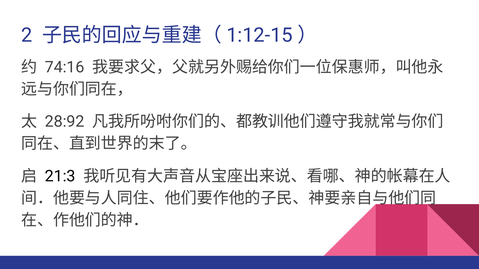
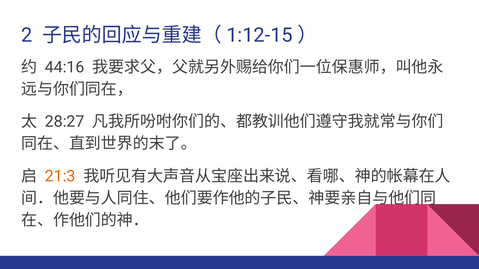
74:16: 74:16 -> 44:16 (65, 67)
28:92: 28:92 -> 28:27 (65, 122)
21:3 colour: black -> orange (60, 177)
